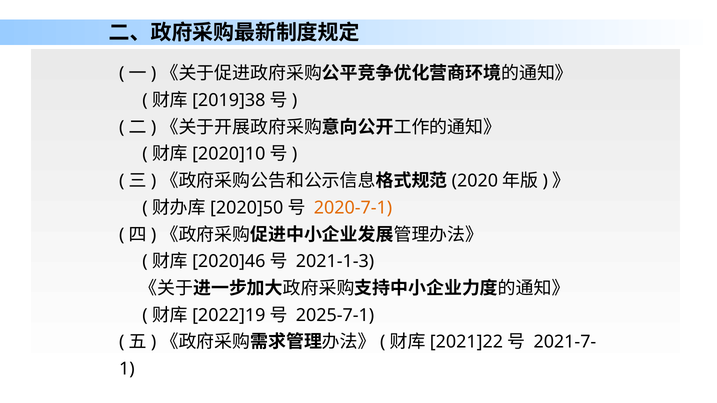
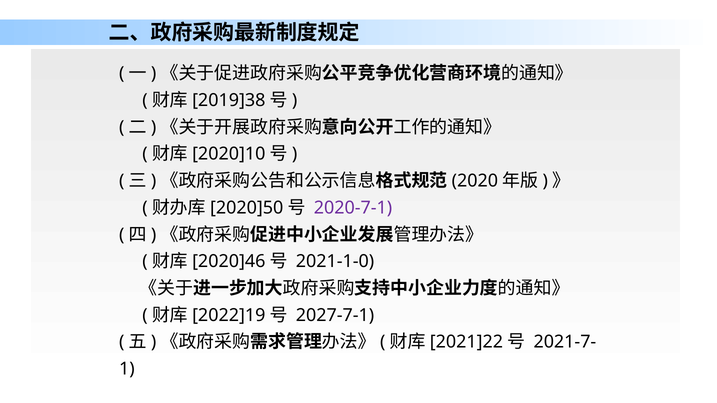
2020-7-1 colour: orange -> purple (353, 208)
2021-1-3: 2021-1-3 -> 2021-1-0 (335, 262)
2025-7-1: 2025-7-1 -> 2027-7-1 (335, 315)
